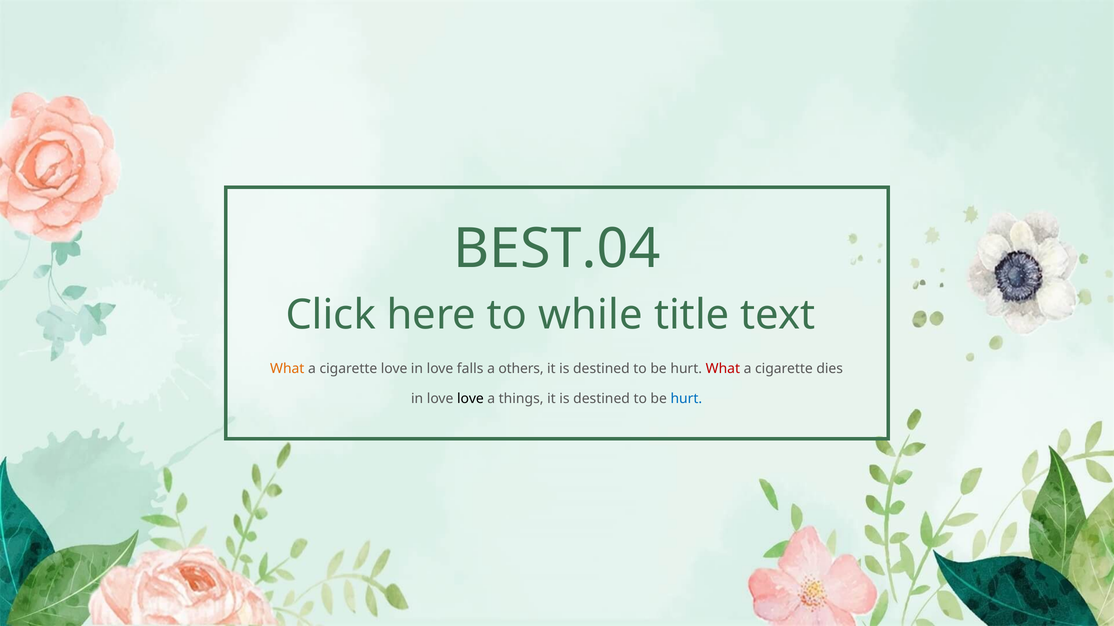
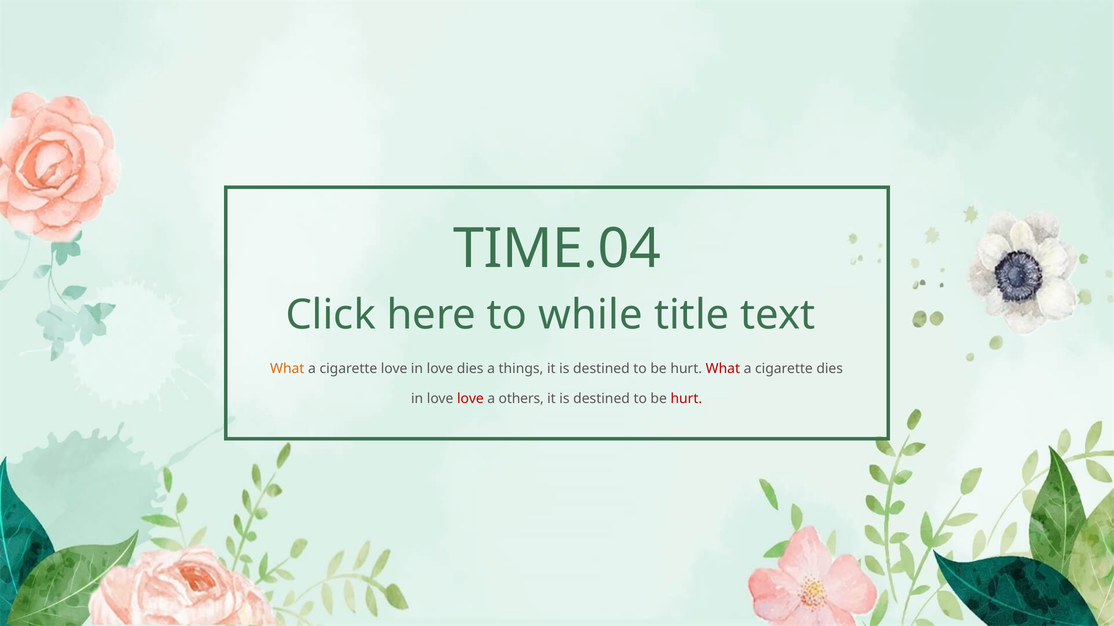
BEST.04: BEST.04 -> TIME.04 (557, 249)
love falls: falls -> dies (470, 369)
others: others -> things (521, 369)
love colour: black -> red (470, 399)
things: things -> others (521, 399)
hurt colour: blue -> red (686, 399)
